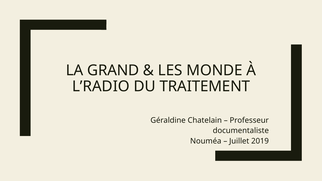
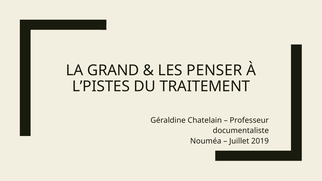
MONDE: MONDE -> PENSER (214, 70)
L’RADIO: L’RADIO -> L’PISTES (101, 87)
